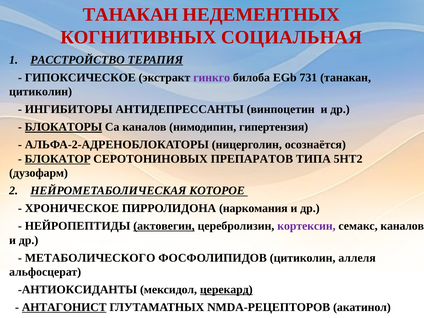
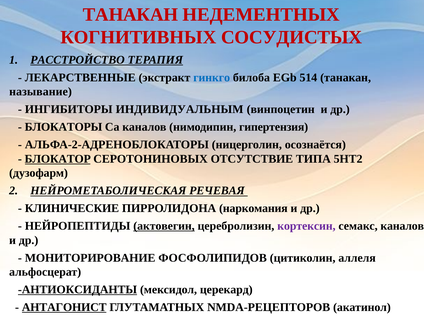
СОЦИАЛЬНАЯ: СОЦИАЛЬНАЯ -> СОСУДИСТЫХ (292, 37)
ГИПОКСИЧЕСКОЕ: ГИПОКСИЧЕСКОЕ -> ЛЕКАРСТВЕННЫЕ (80, 78)
гинкго colour: purple -> blue (212, 78)
731: 731 -> 514 (308, 78)
цитиколин: цитиколин -> называние (41, 92)
АНТИДЕПРЕССАНТЫ: АНТИДЕПРЕССАНТЫ -> ИНДИВИДУАЛЬНЫМ (180, 109)
БЛОКАТОРЫ underline: present -> none (63, 127)
ПРЕПАРАТОВ: ПРЕПАРАТОВ -> ОТСУТСТВИЕ (252, 159)
КОТОРОЕ: КОТОРОЕ -> РЕЧЕВАЯ (217, 191)
ХРОНИЧЕСКОЕ: ХРОНИЧЕСКОЕ -> КЛИНИЧЕСКИЕ (72, 208)
МЕТАБОЛИЧЕСКОГО: МЕТАБОЛИЧЕСКОГО -> МОНИТОРИРОВАНИЕ (90, 258)
АНТИОКСИДАНТЫ underline: none -> present (78, 290)
церекард underline: present -> none (226, 290)
